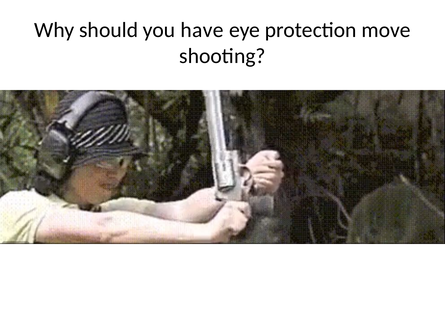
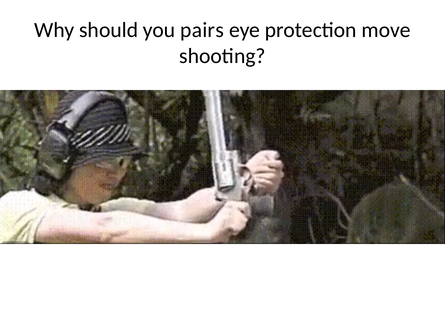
have: have -> pairs (202, 30)
